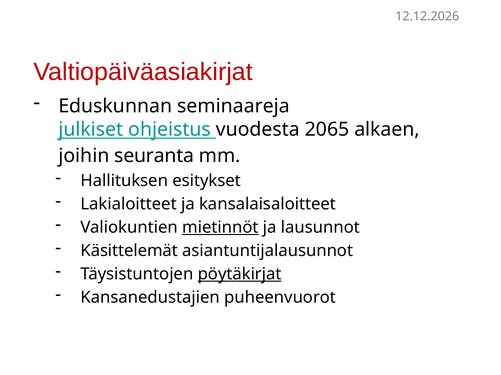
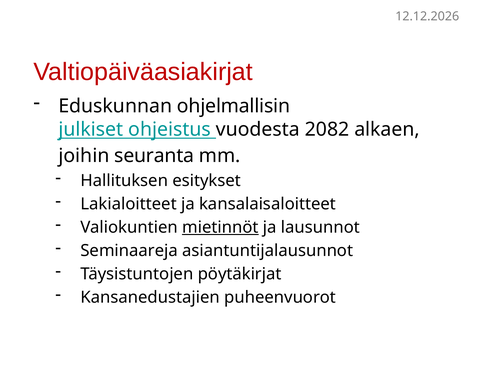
seminaareja: seminaareja -> ohjelmallisin (234, 106)
2065: 2065 -> 2082 (327, 130)
Käsittelemät: Käsittelemät -> Seminaareja (129, 251)
pöytäkirjat underline: present -> none (240, 274)
